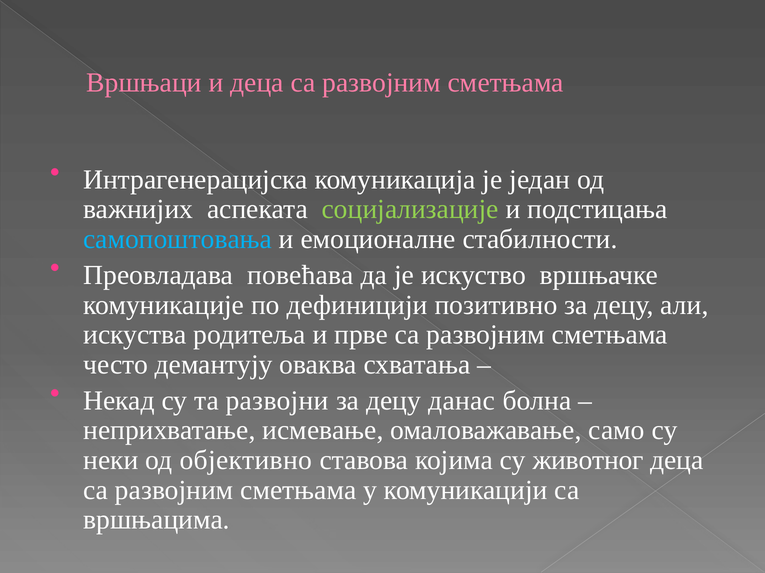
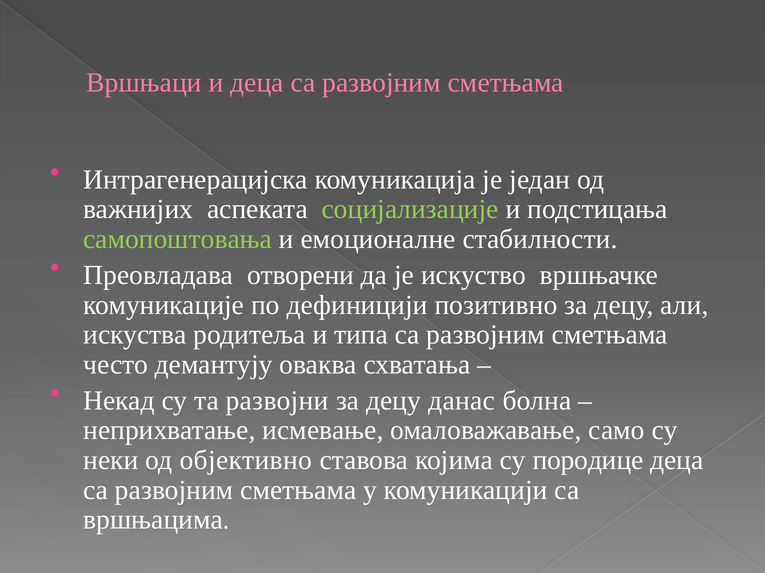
самопоштовања colour: light blue -> light green (178, 239)
повећава: повећава -> отворени (301, 276)
прве: прве -> типа (361, 335)
животног: животног -> породице (588, 461)
